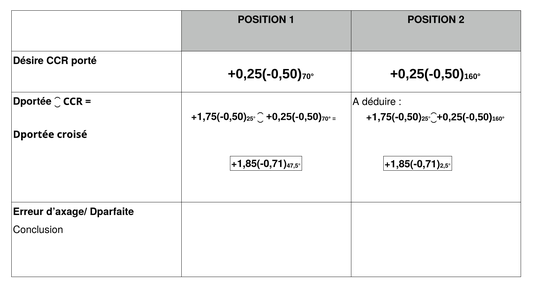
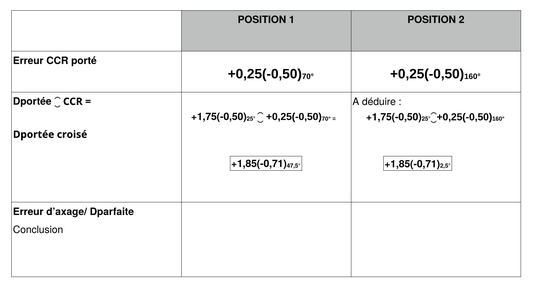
Désire: Désire -> Erreur (28, 61)
